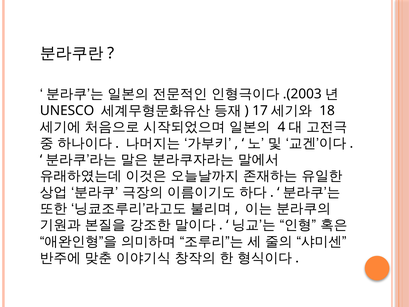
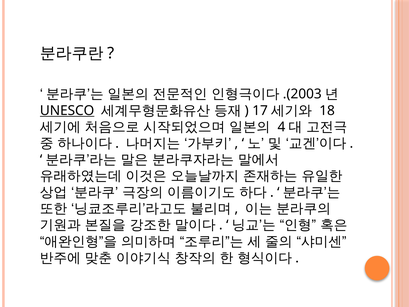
UNESCO underline: none -> present (67, 110)
